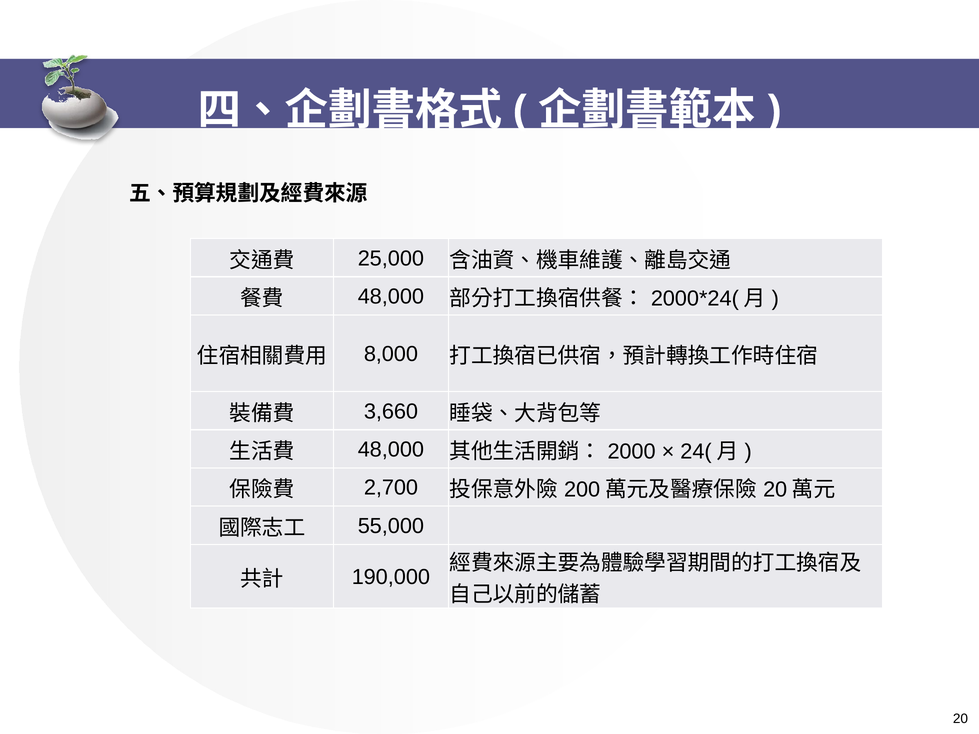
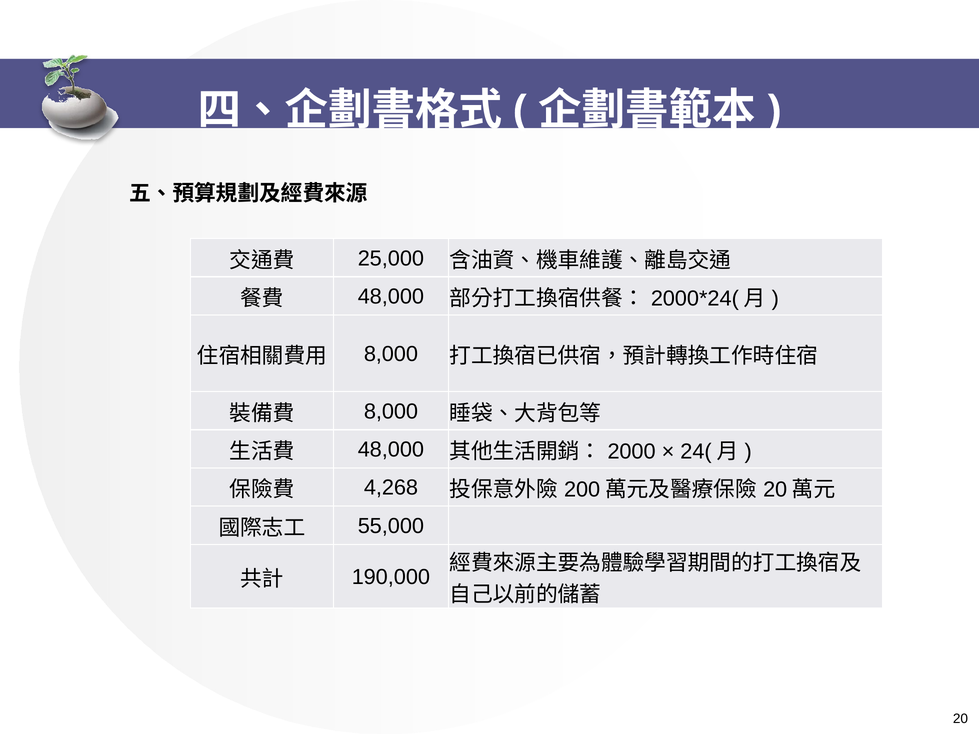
3,660: 3,660 -> 8,000 (391, 412)
2,700: 2,700 -> 4,268 (391, 488)
